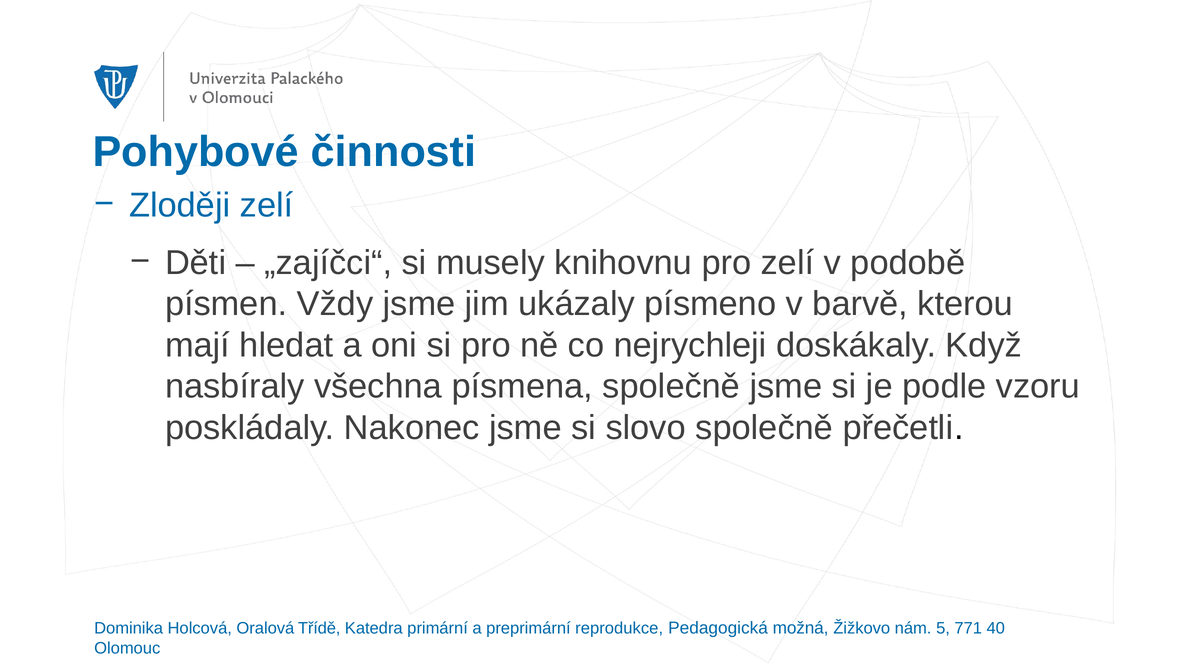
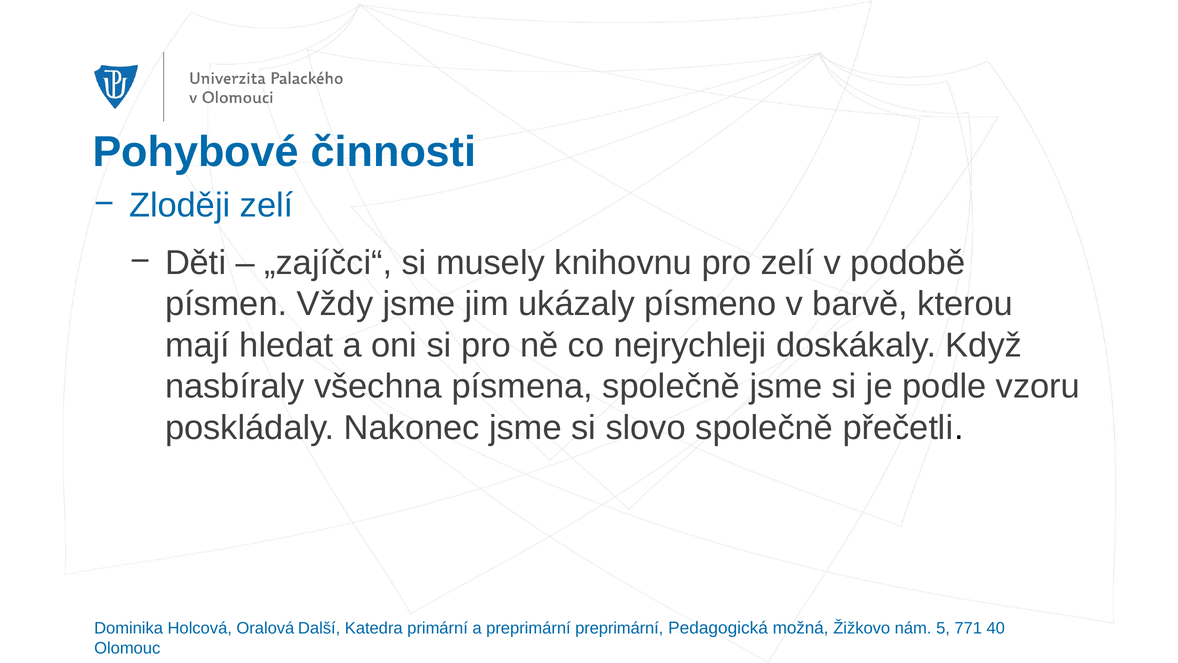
Třídě: Třídě -> Další (319, 628)
preprimární reprodukce: reprodukce -> preprimární (619, 628)
